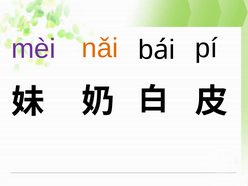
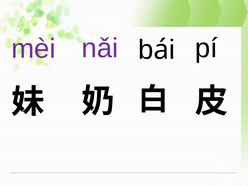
nǎi colour: orange -> purple (100, 48)
